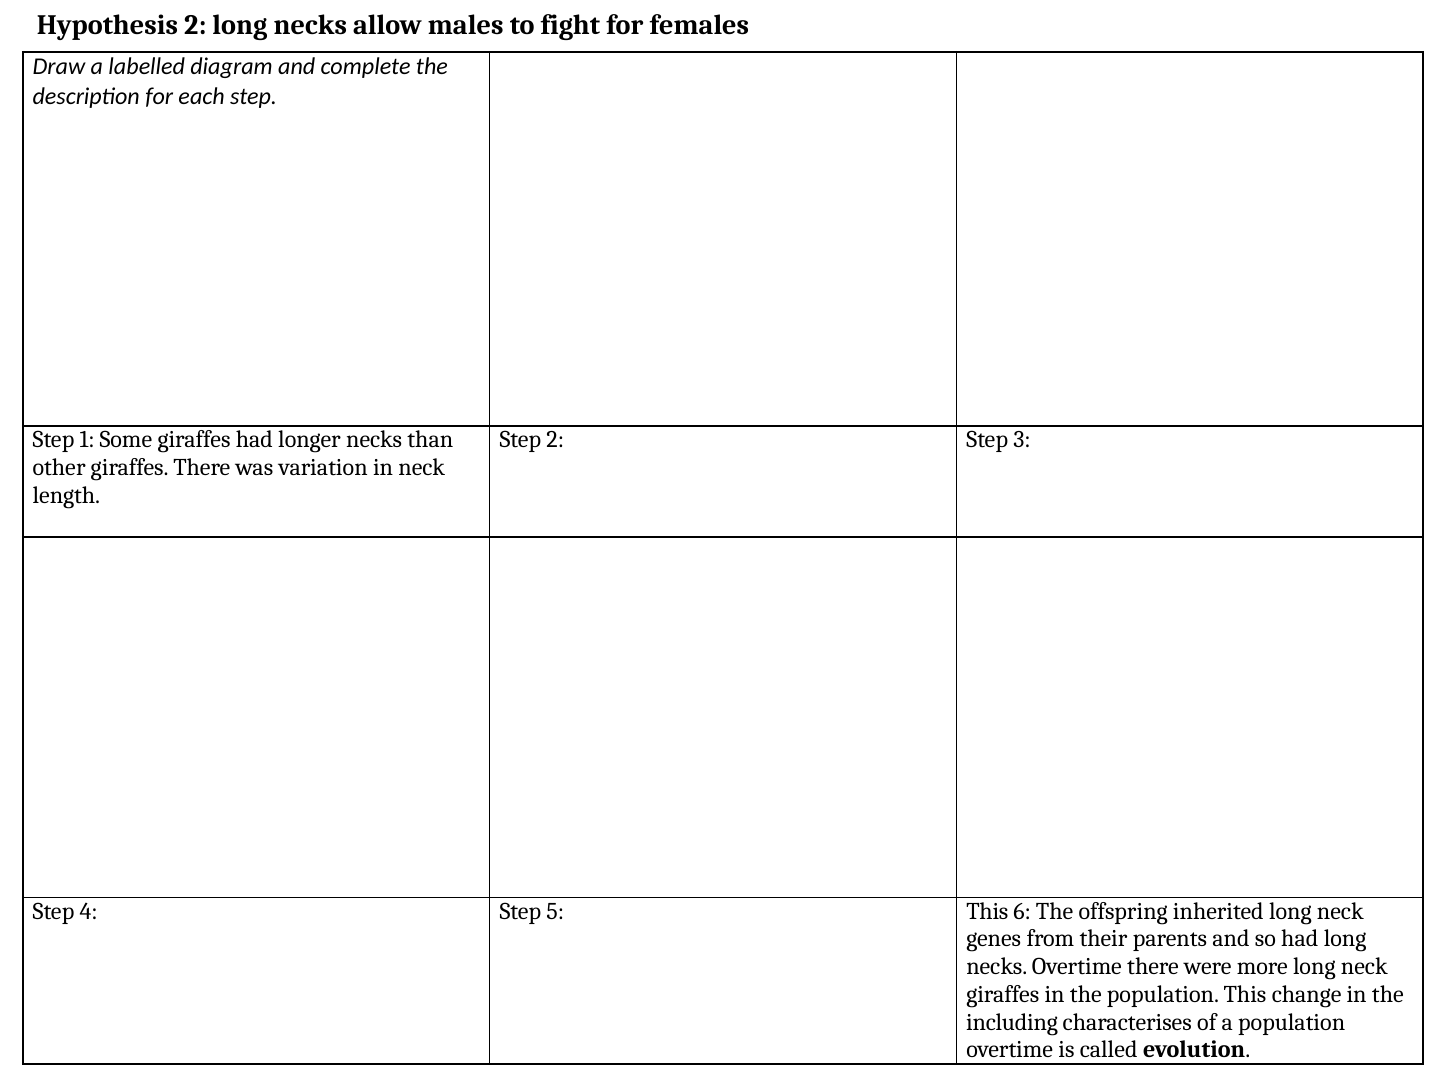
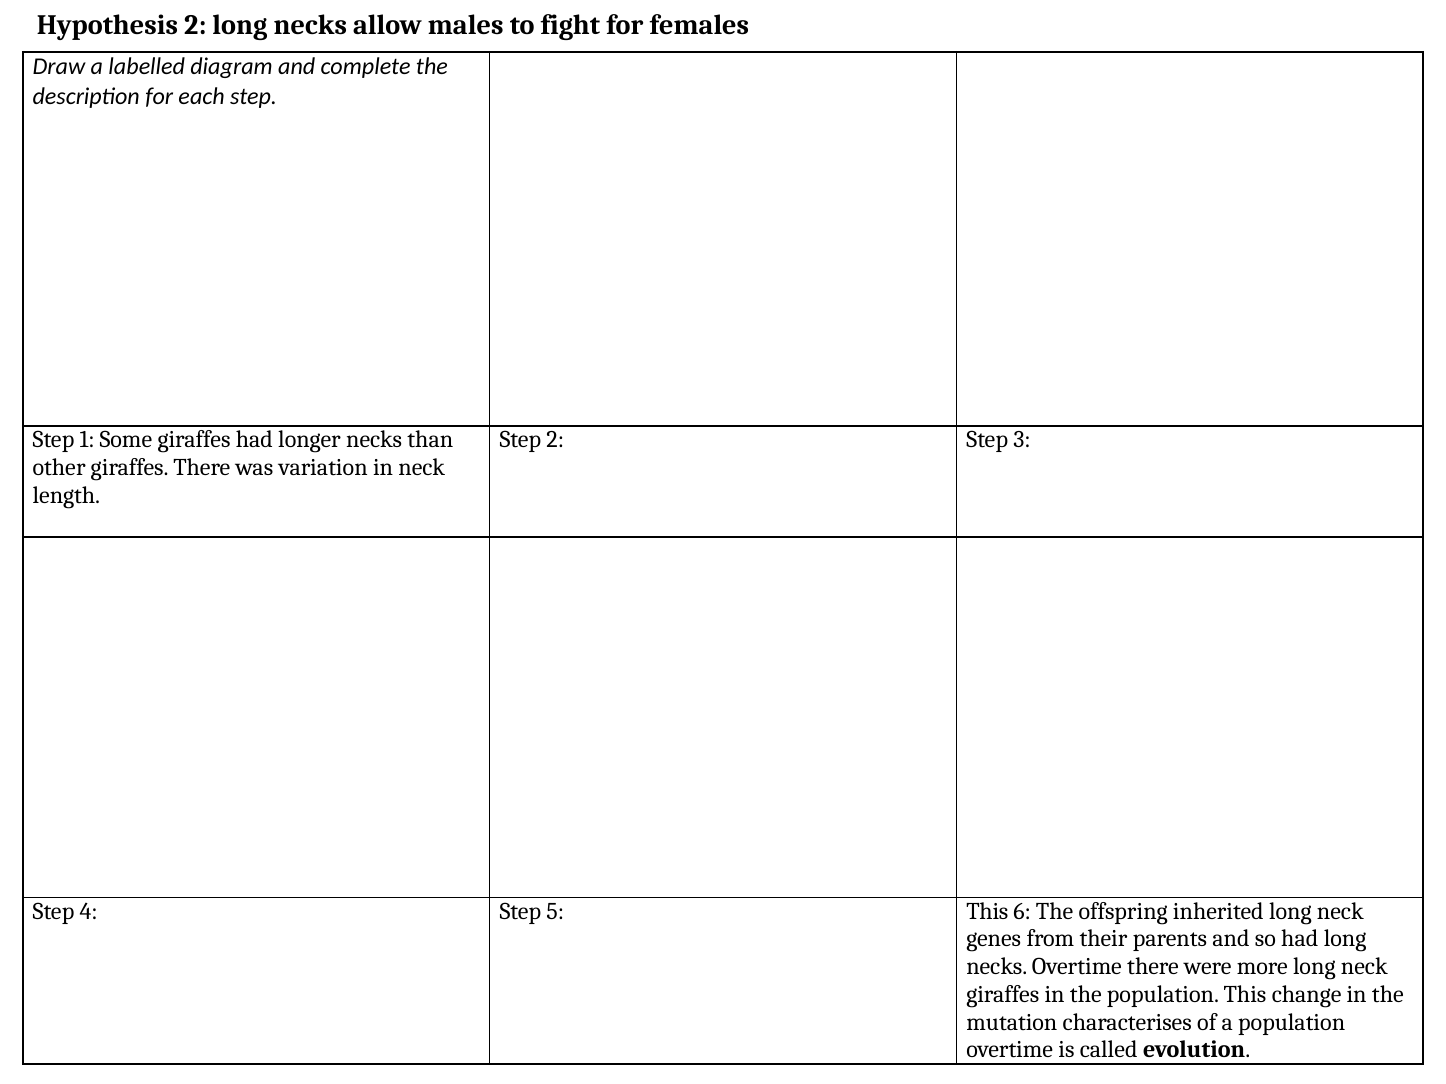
including: including -> mutation (1012, 1023)
